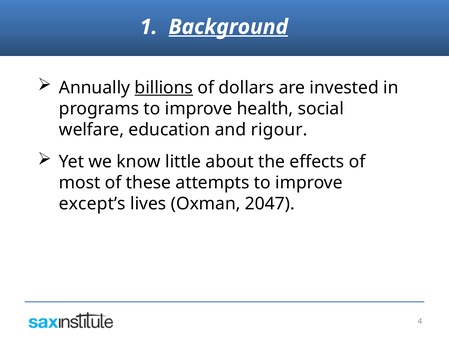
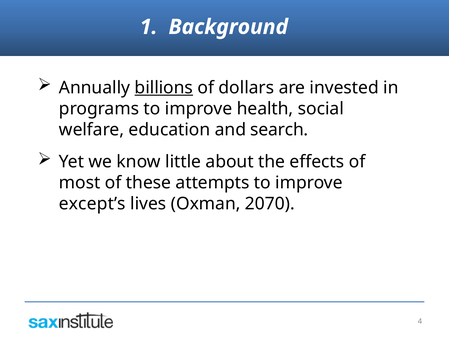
Background underline: present -> none (228, 27)
rigour: rigour -> search (279, 129)
2047: 2047 -> 2070 (270, 204)
